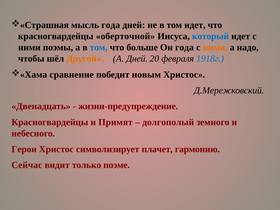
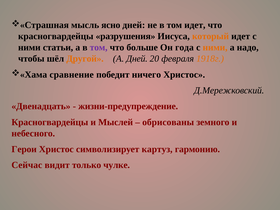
мысль года: года -> ясно (111, 25)
оберточной: оберточной -> разрушения (125, 36)
который colour: blue -> orange (211, 36)
поэмы: поэмы -> статьи (58, 48)
том colour: blue -> purple (99, 48)
1918г colour: blue -> orange (210, 59)
новым: новым -> ничего (146, 75)
Примят: Примят -> Мыслей (116, 122)
долгополый: долгополый -> обрисованы (168, 122)
плачет: плачет -> картуз (157, 149)
поэме: поэме -> чулке (117, 165)
